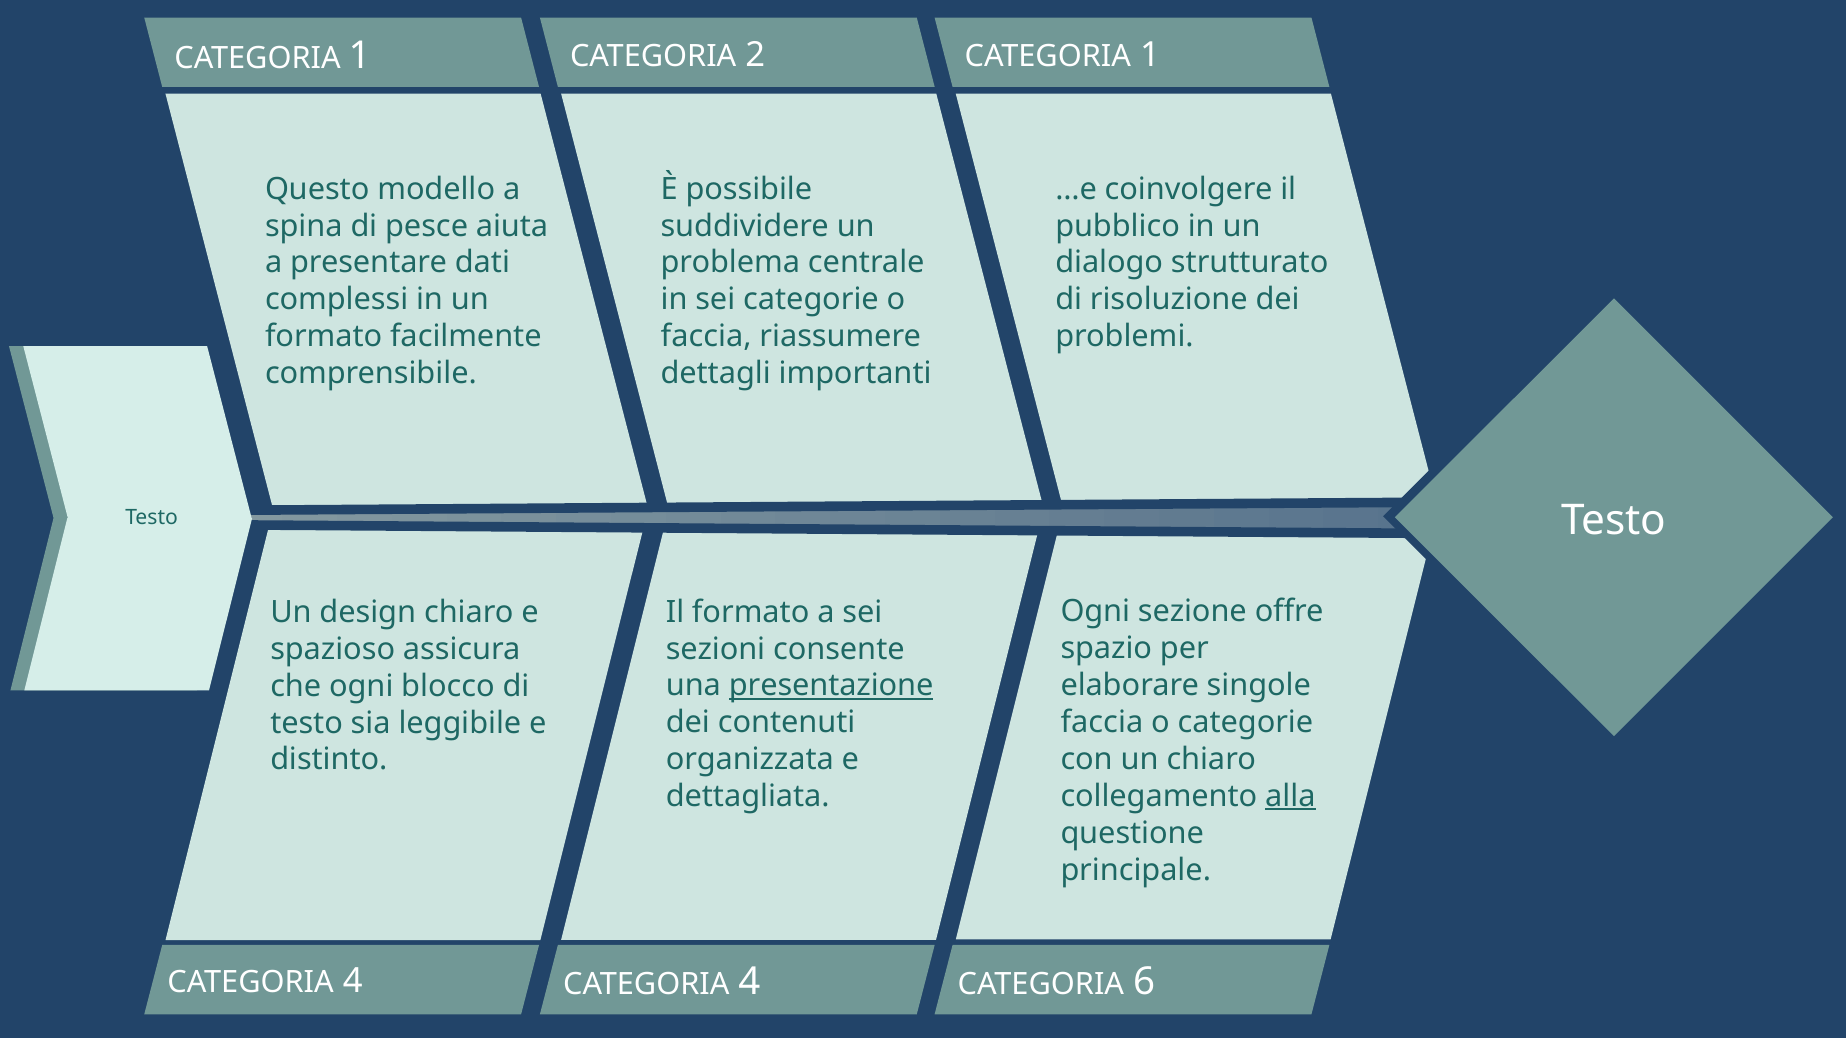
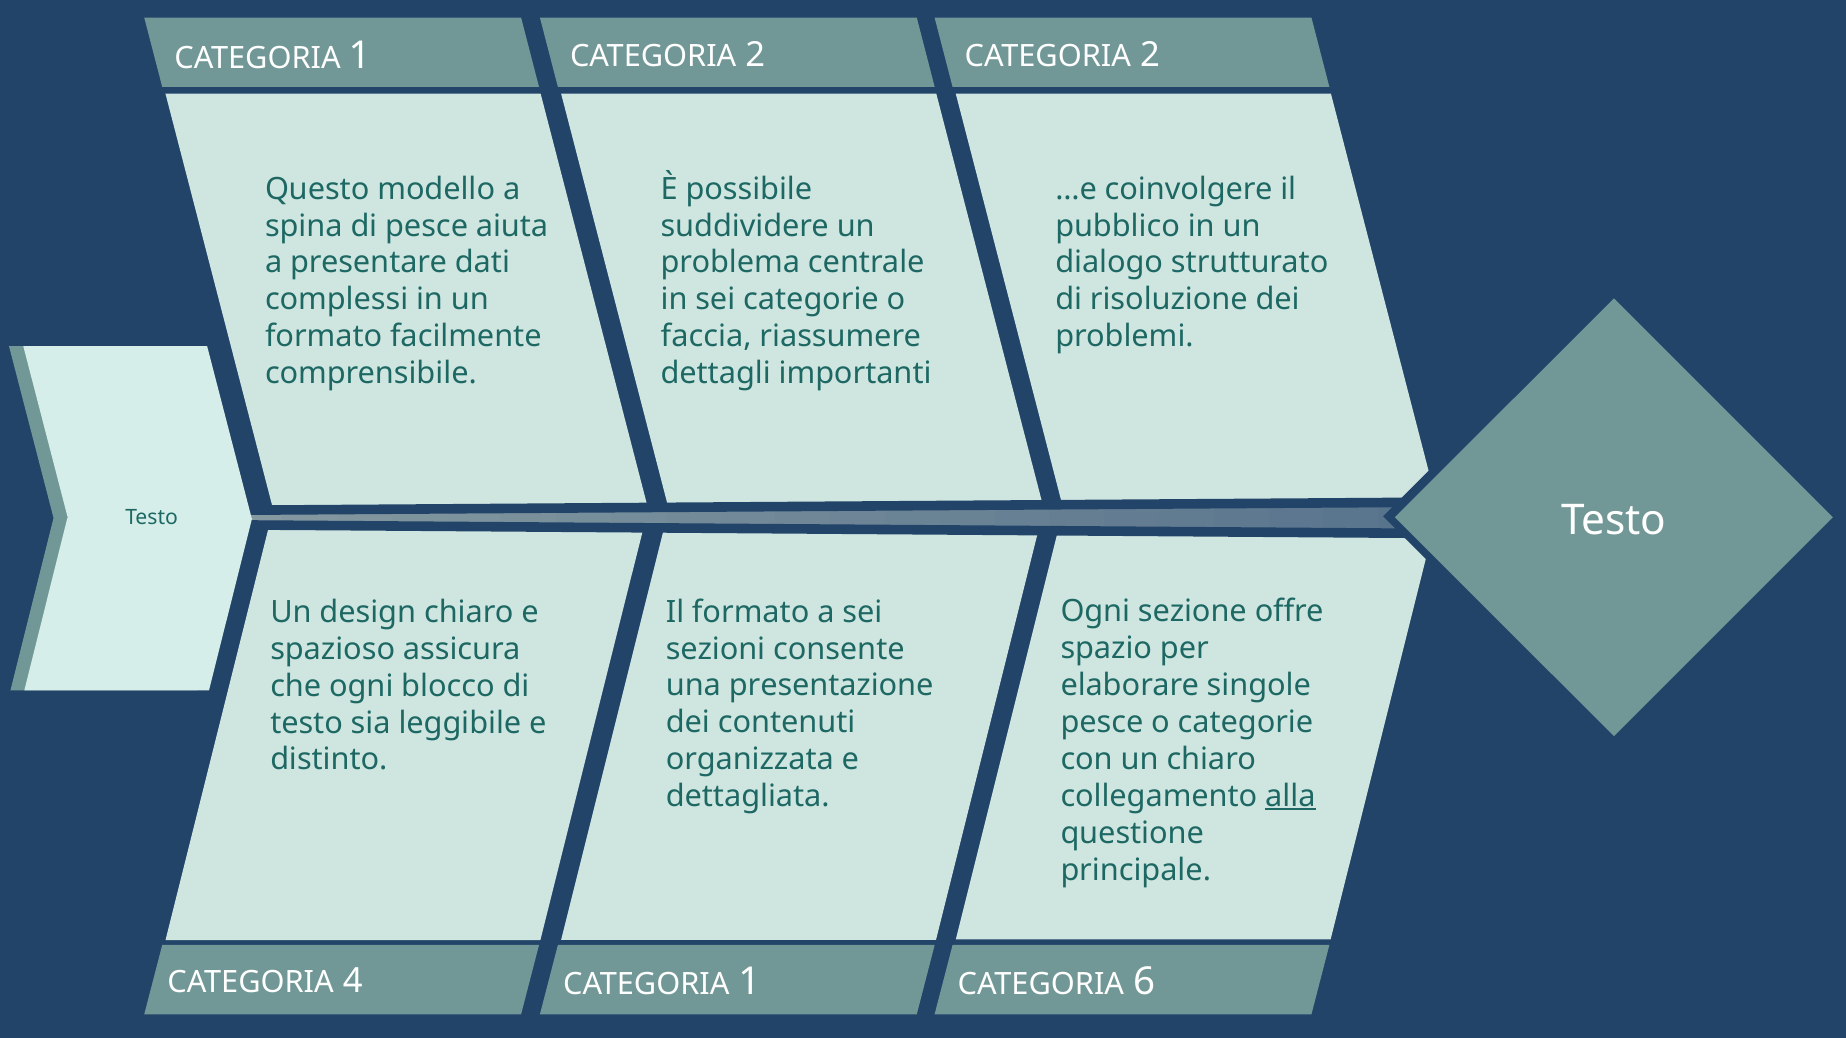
1: 1 -> 2 (1150, 55)
presentazione underline: present -> none (831, 686)
faccia: faccia -> pesce (1102, 723)
4: 4 -> 1 (749, 982)
